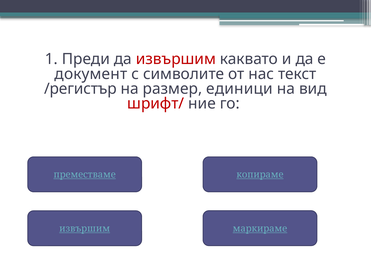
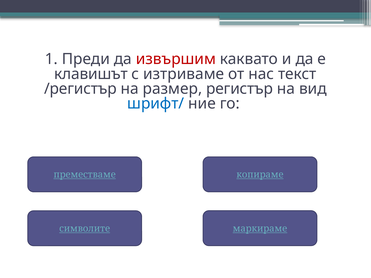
документ: документ -> клавишът (91, 74)
символите: символите -> изтриваме (184, 74)
единици: единици -> регистър (240, 89)
шрифт/ colour: red -> blue (156, 104)
извършим: извършим -> символите (85, 229)
